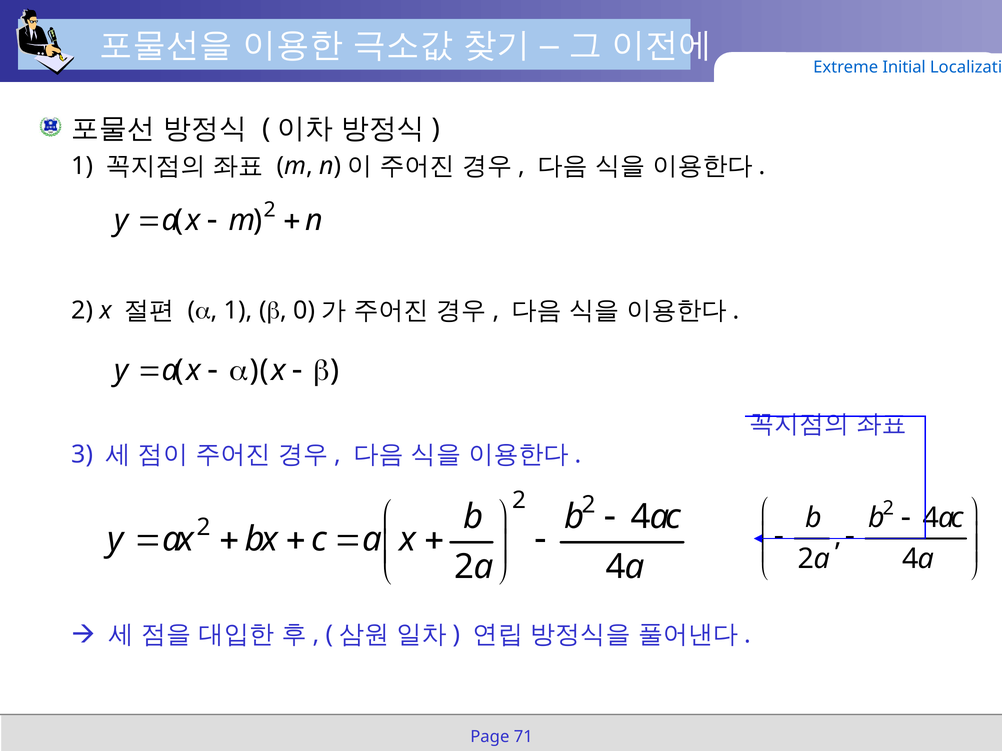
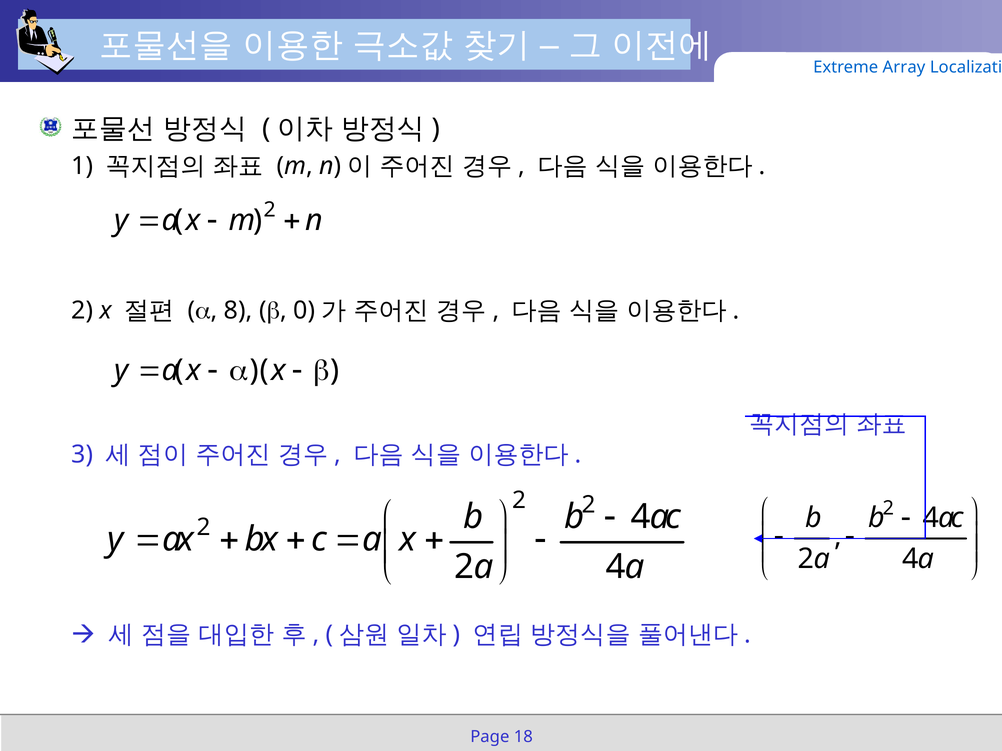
Initial: Initial -> Array (904, 67)
1: 1 -> 8 (238, 310)
71: 71 -> 18 (523, 737)
